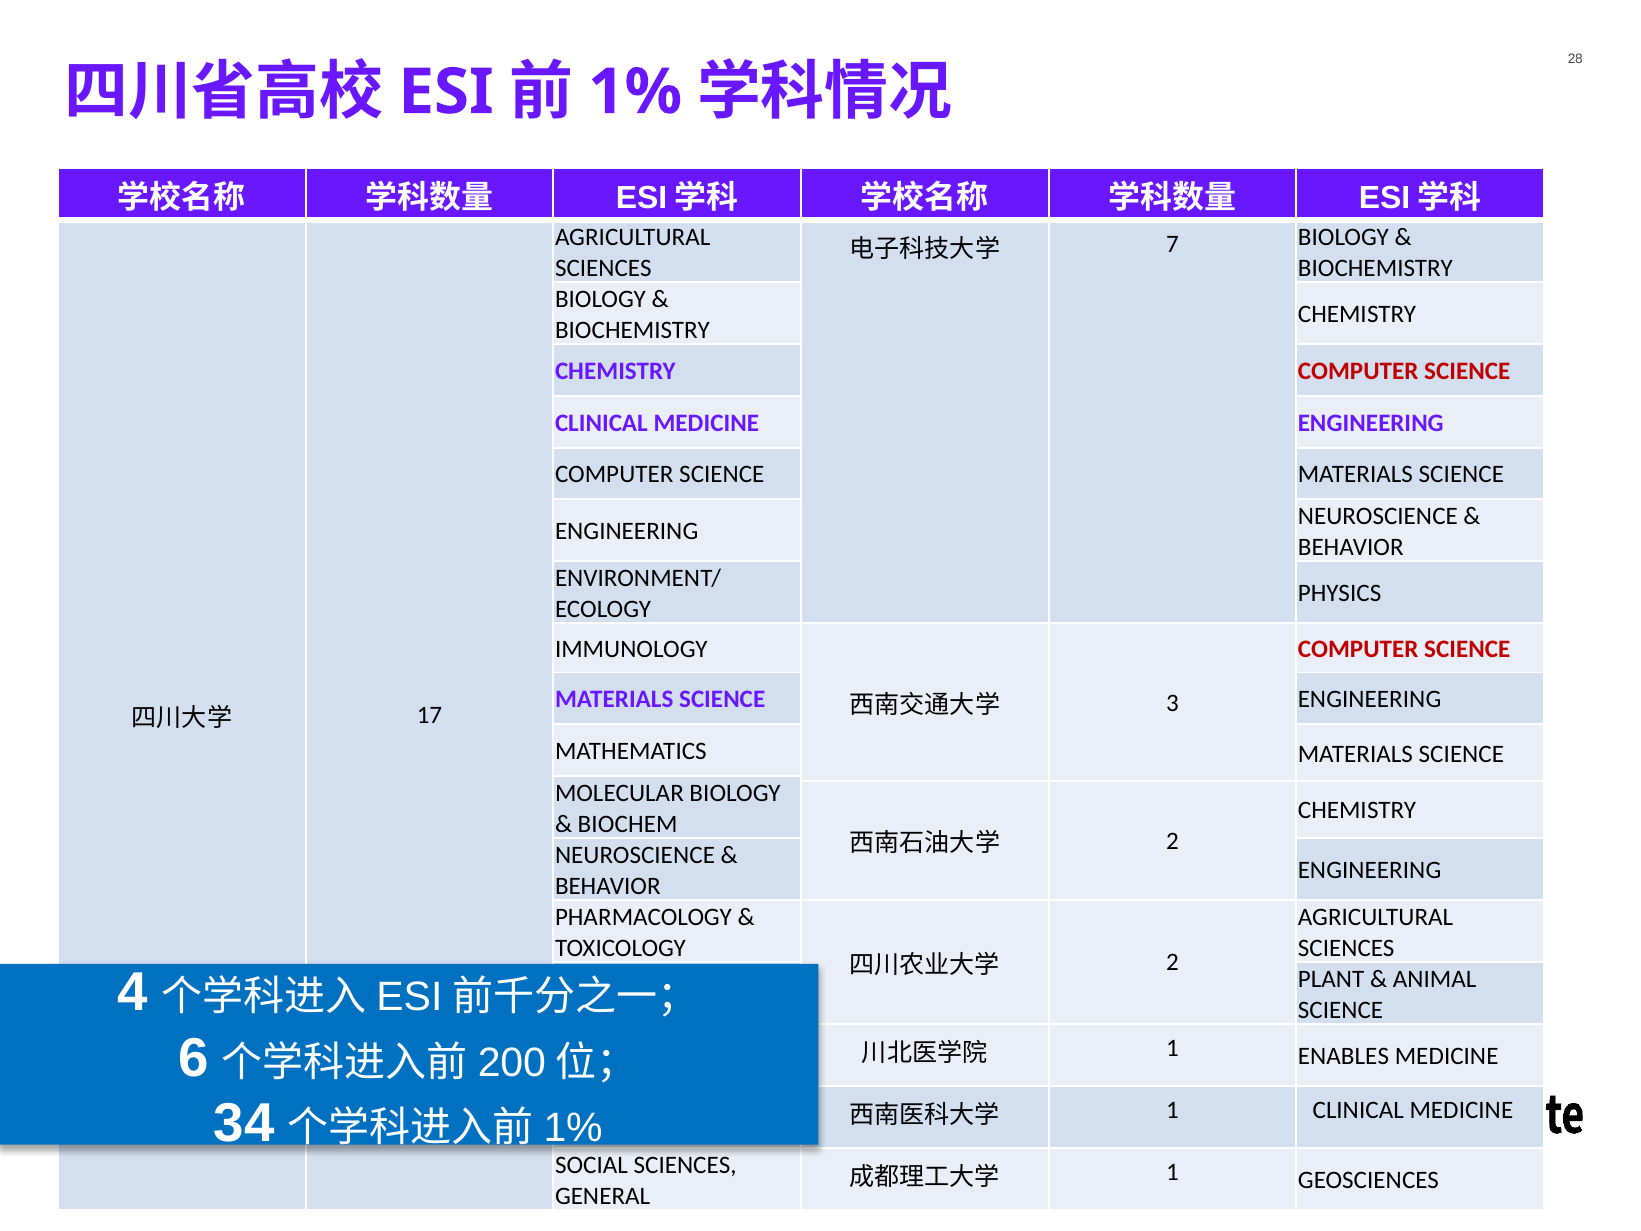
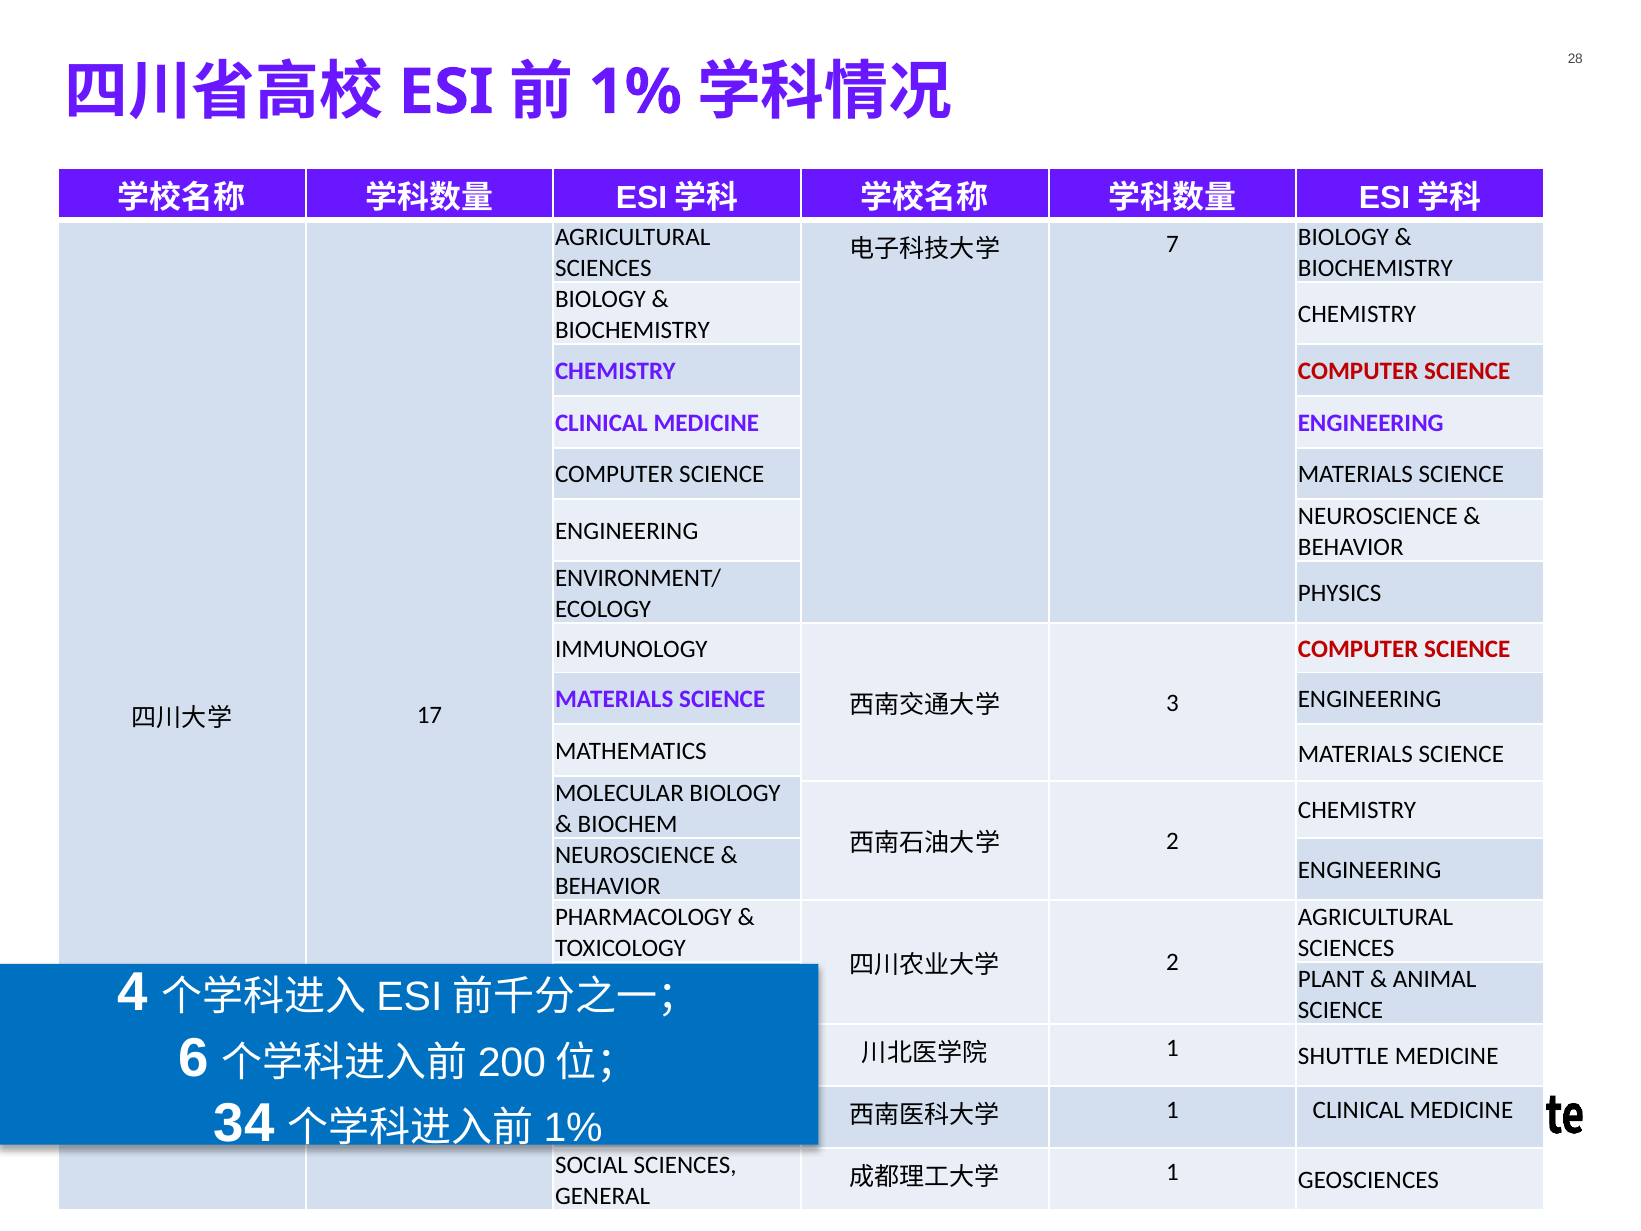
ENABLES: ENABLES -> SHUTTLE (1343, 1056)
